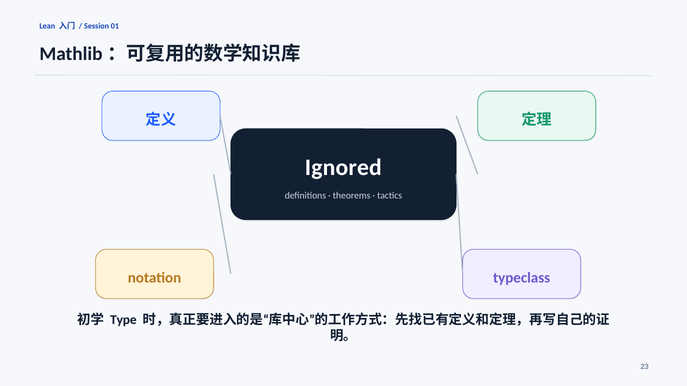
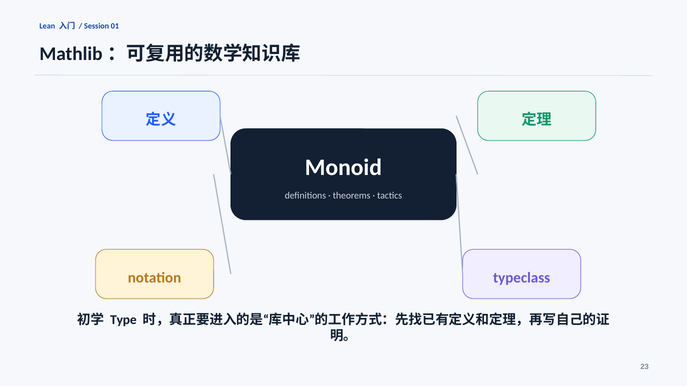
Ignored: Ignored -> Monoid (343, 168)
